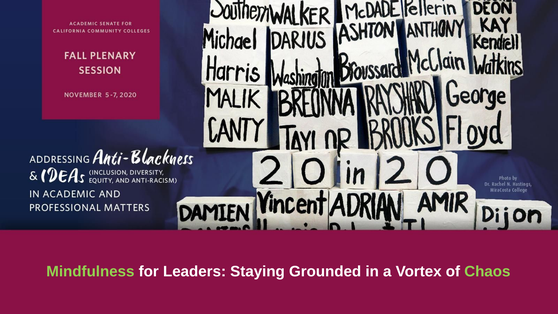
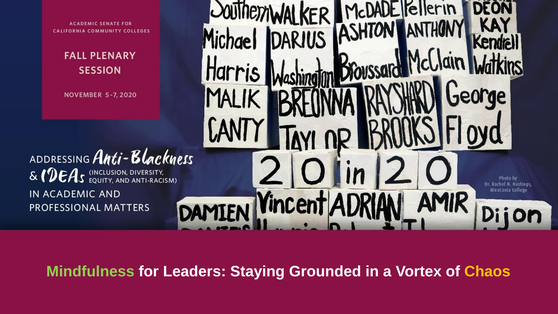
Chaos colour: light green -> yellow (487, 272)
